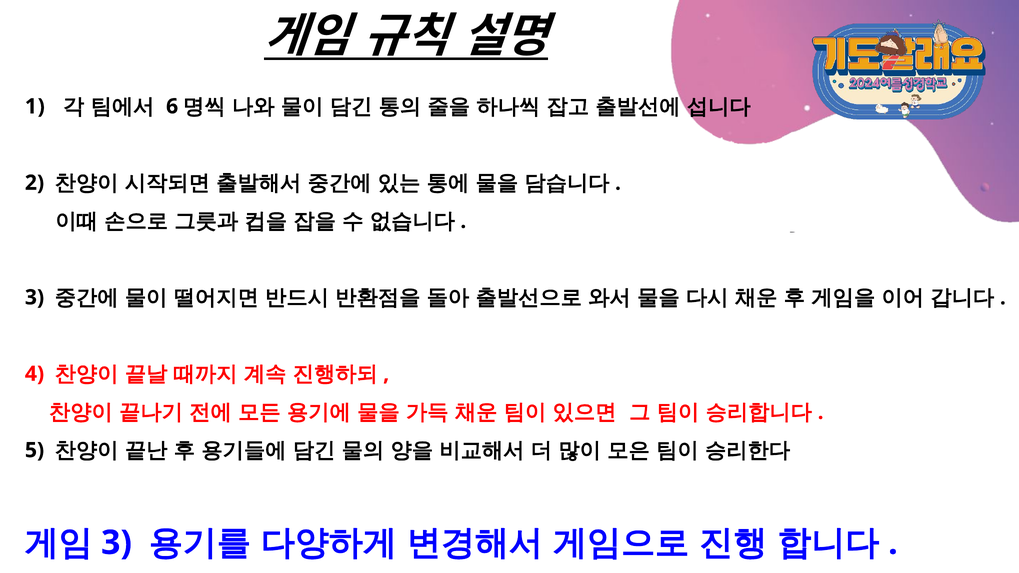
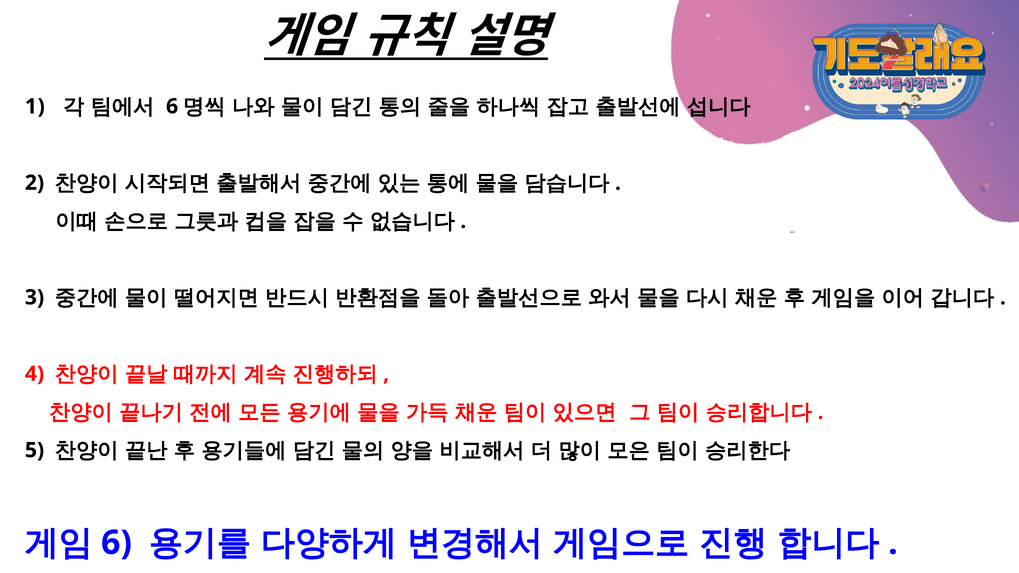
3: 3 -> 6 (116, 543)
